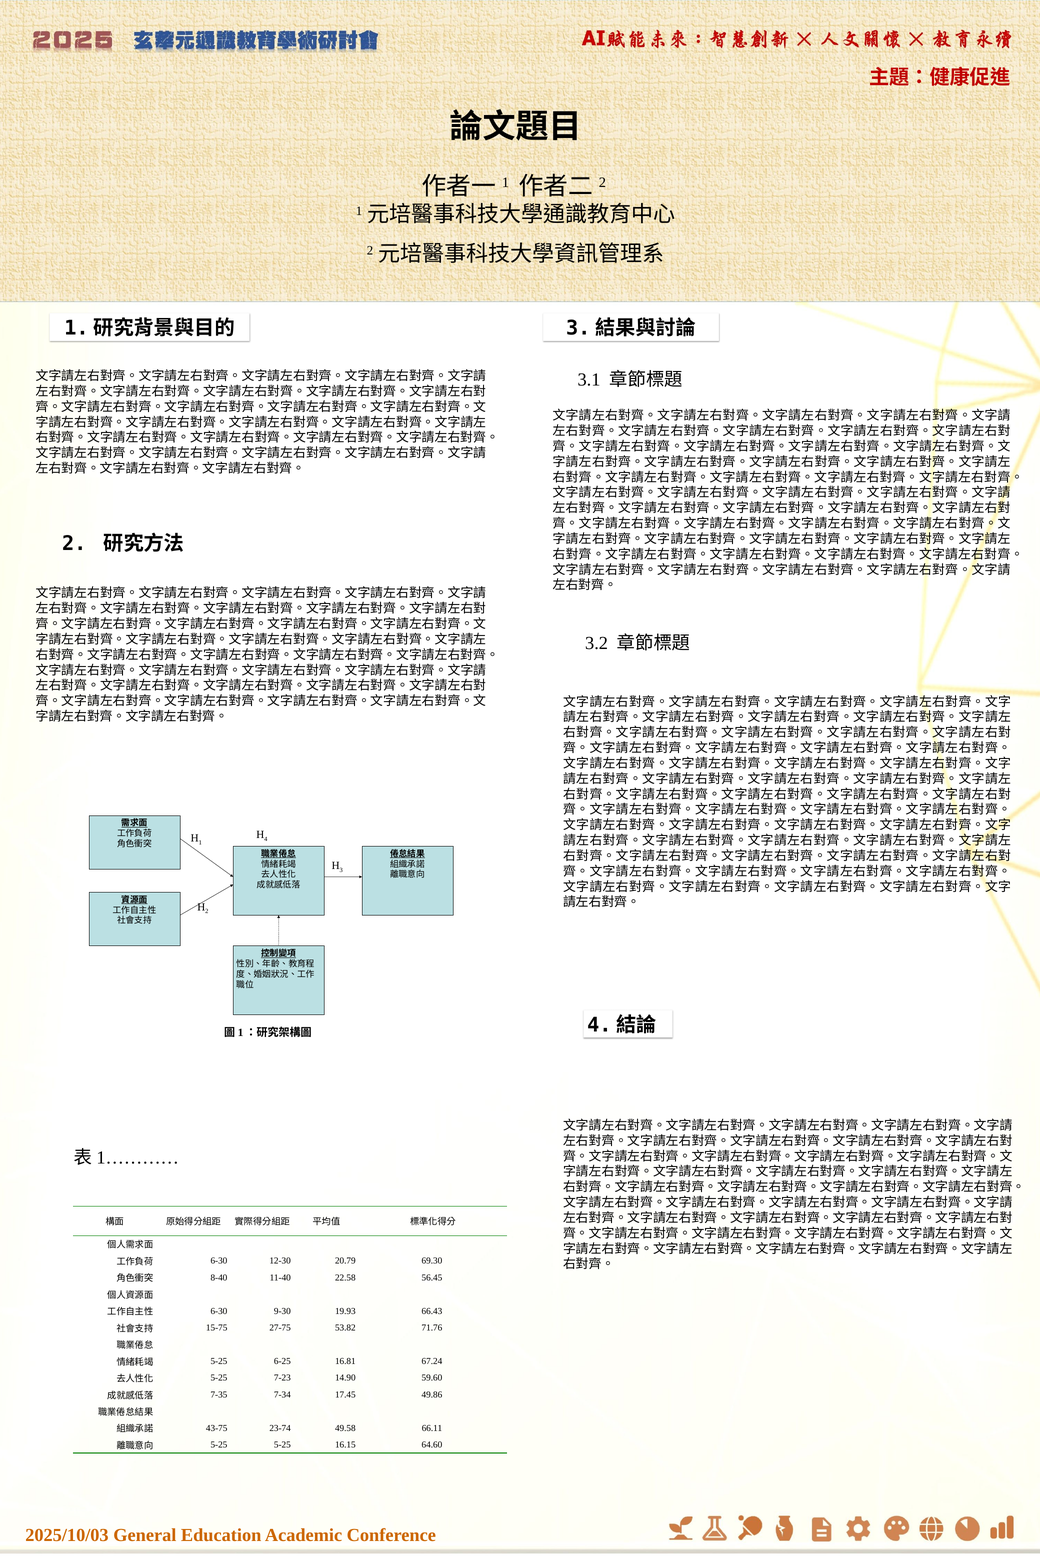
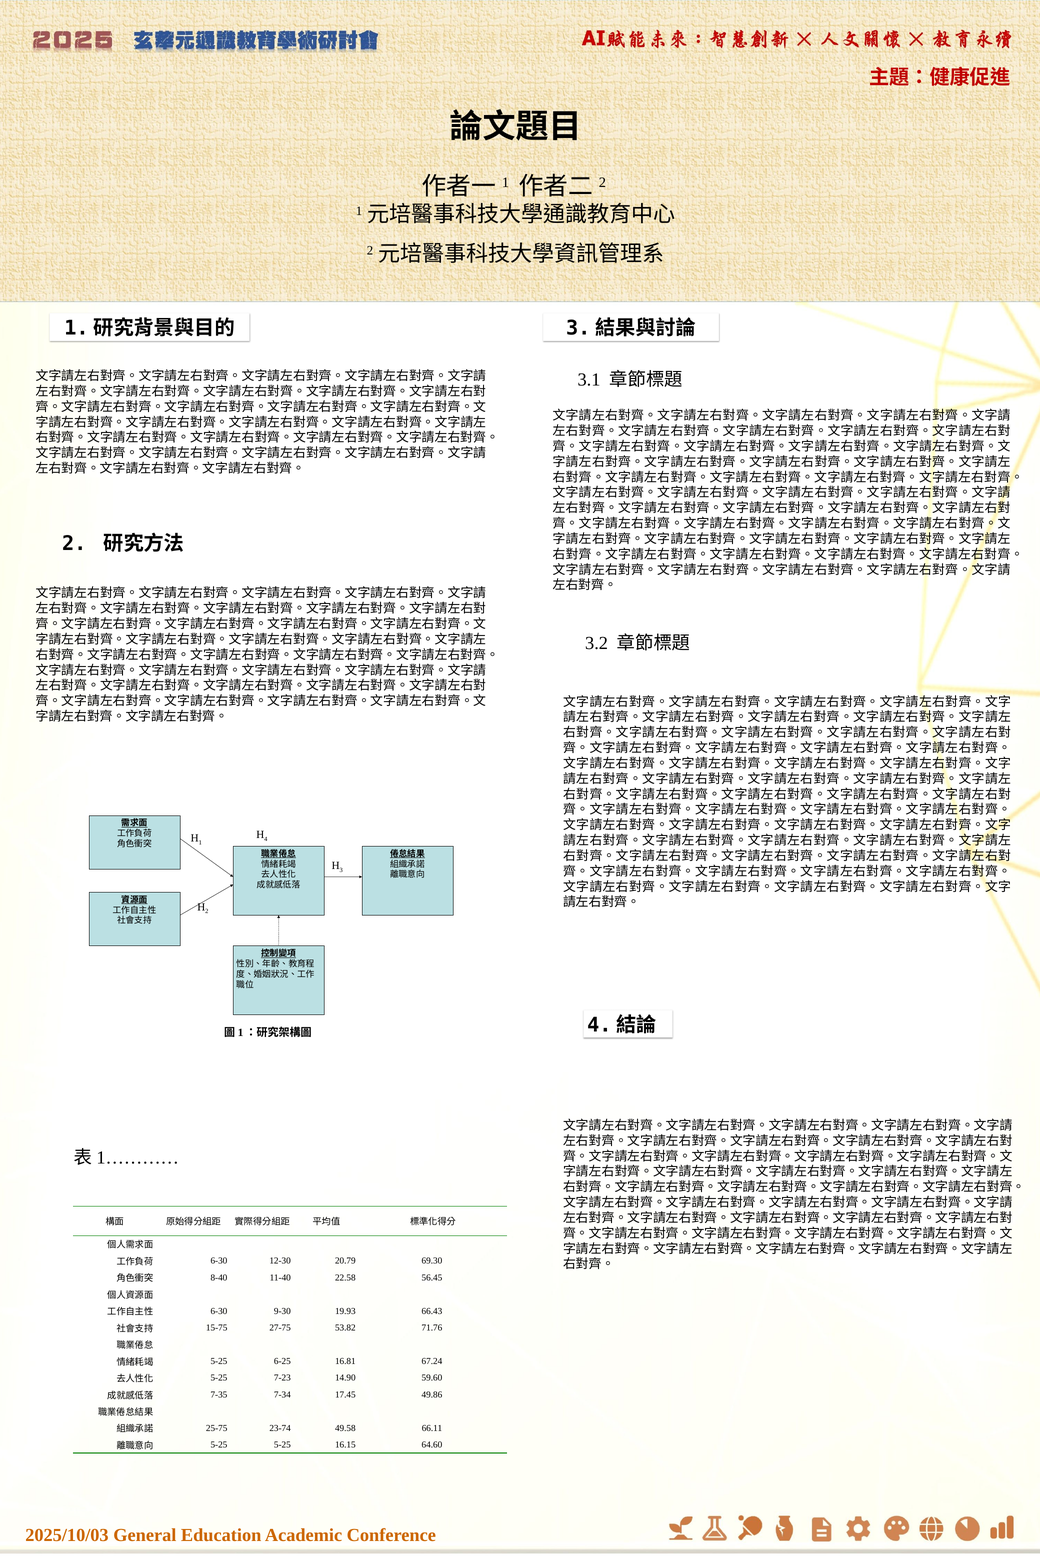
43-75: 43-75 -> 25-75 (217, 1428)
